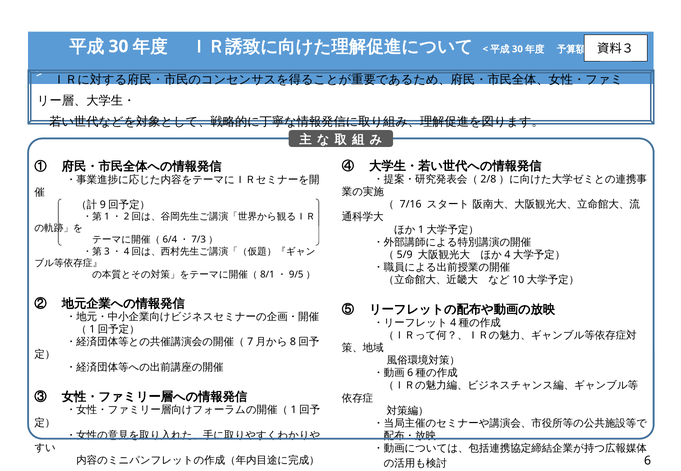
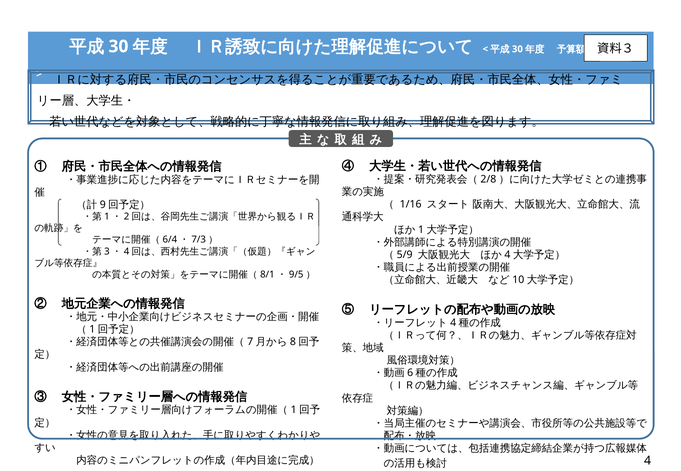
7/16: 7/16 -> 1/16 (411, 205)
6: 6 -> 4 (647, 461)
